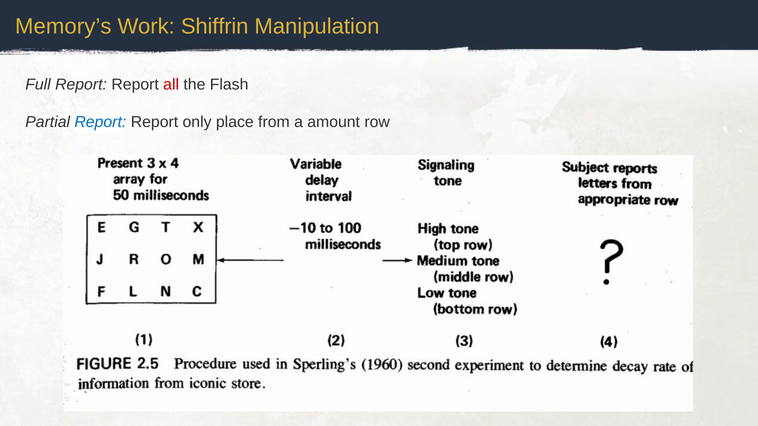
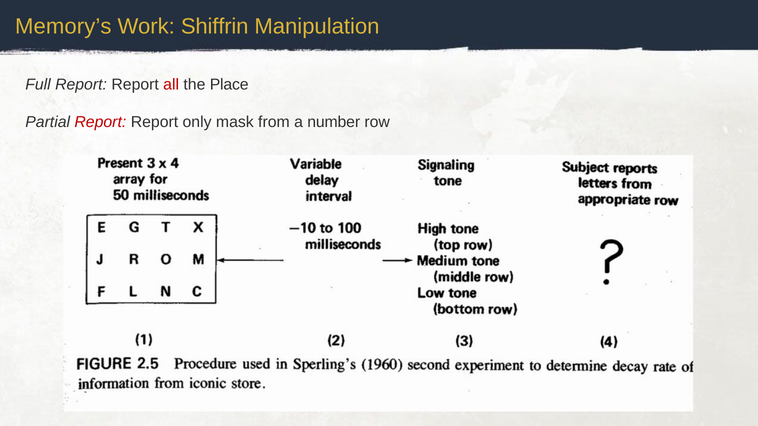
Flash: Flash -> Place (229, 84)
Report colour: blue -> red (100, 122)
place: place -> mask (235, 122)
amount: amount -> number (334, 122)
